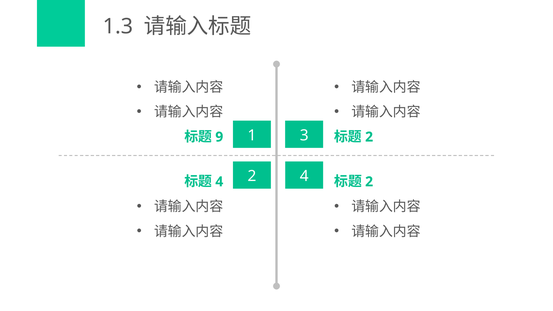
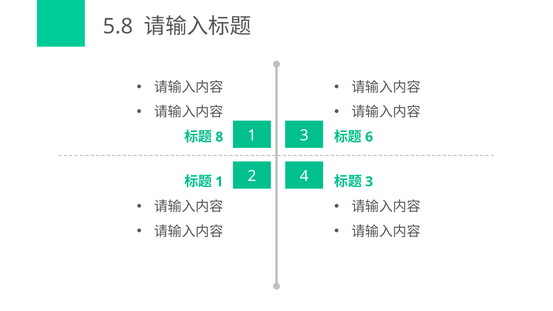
1.3: 1.3 -> 5.8 (118, 26)
9: 9 -> 8 (219, 137)
2: 2 -> 6 (369, 137)
4: 4 -> 1 (219, 182)
2: 2 -> 3 (369, 182)
